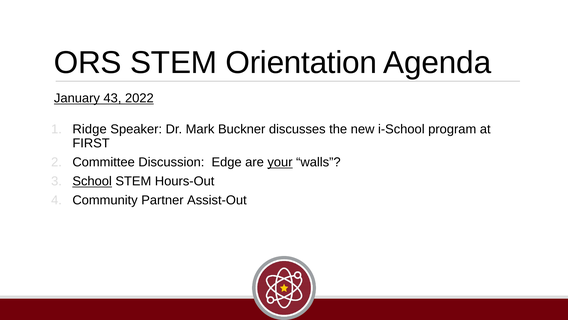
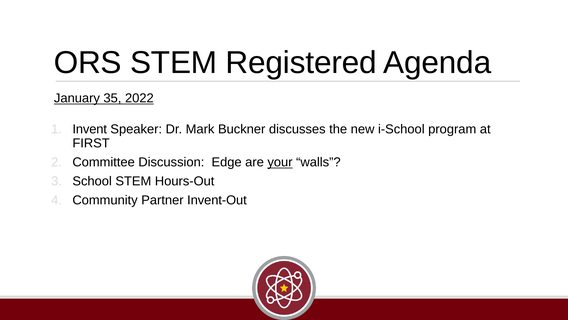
Orientation: Orientation -> Registered (301, 63)
43: 43 -> 35 (112, 98)
Ridge: Ridge -> Invent (90, 129)
School underline: present -> none (92, 181)
Assist-Out: Assist-Out -> Invent-Out (217, 200)
